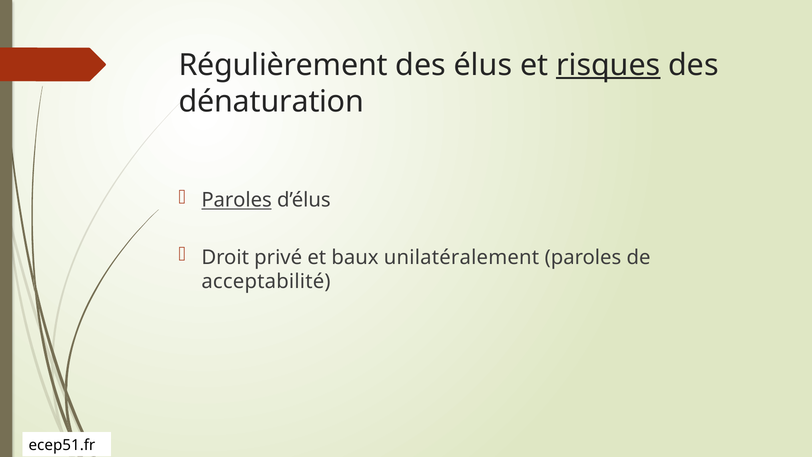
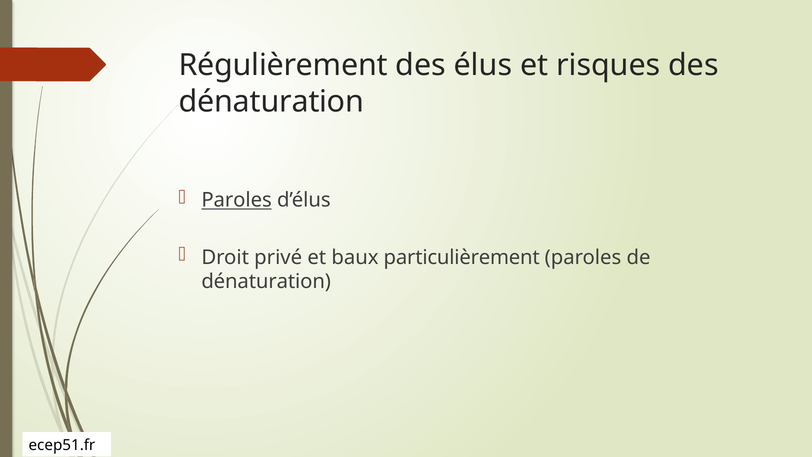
risques underline: present -> none (608, 65)
unilatéralement: unilatéralement -> particulièrement (462, 257)
acceptabilité: acceptabilité -> dénaturation (266, 282)
